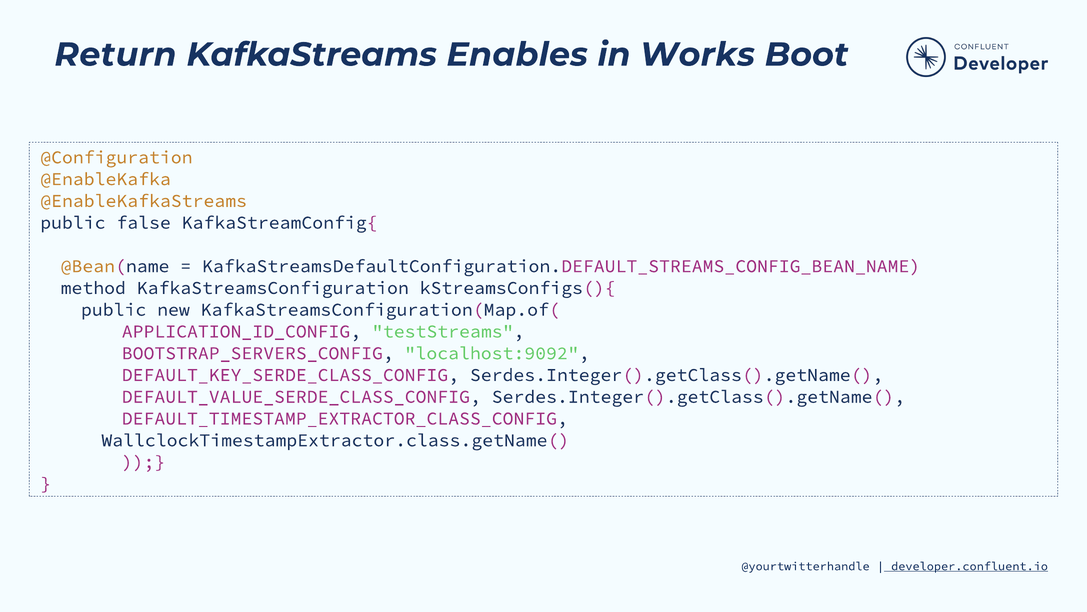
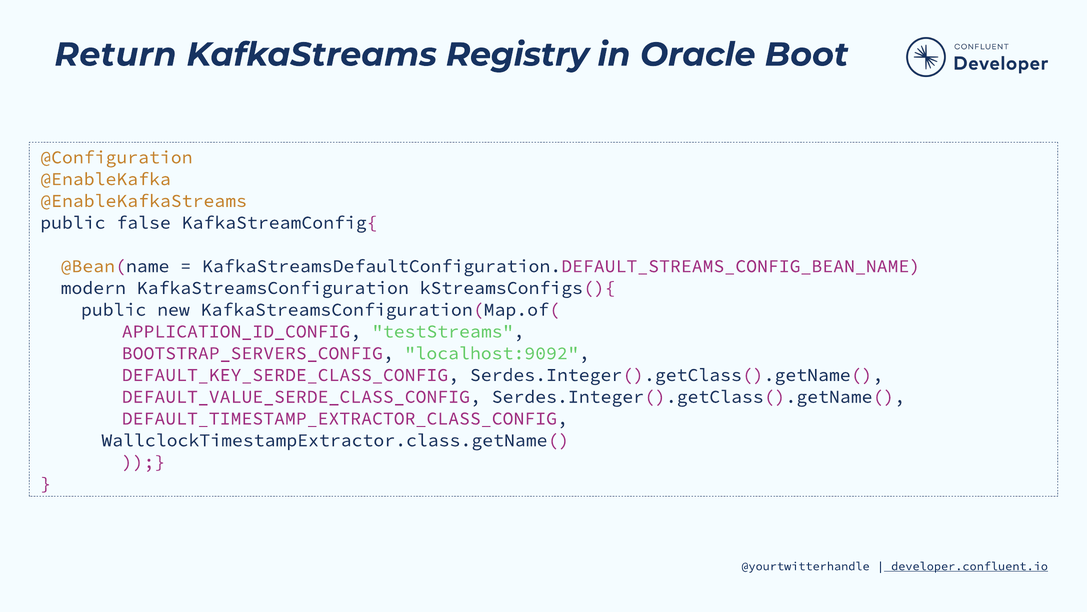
Enables: Enables -> Registry (517, 55)
Works: Works -> Oracle (698, 55)
method: method -> modern (93, 288)
